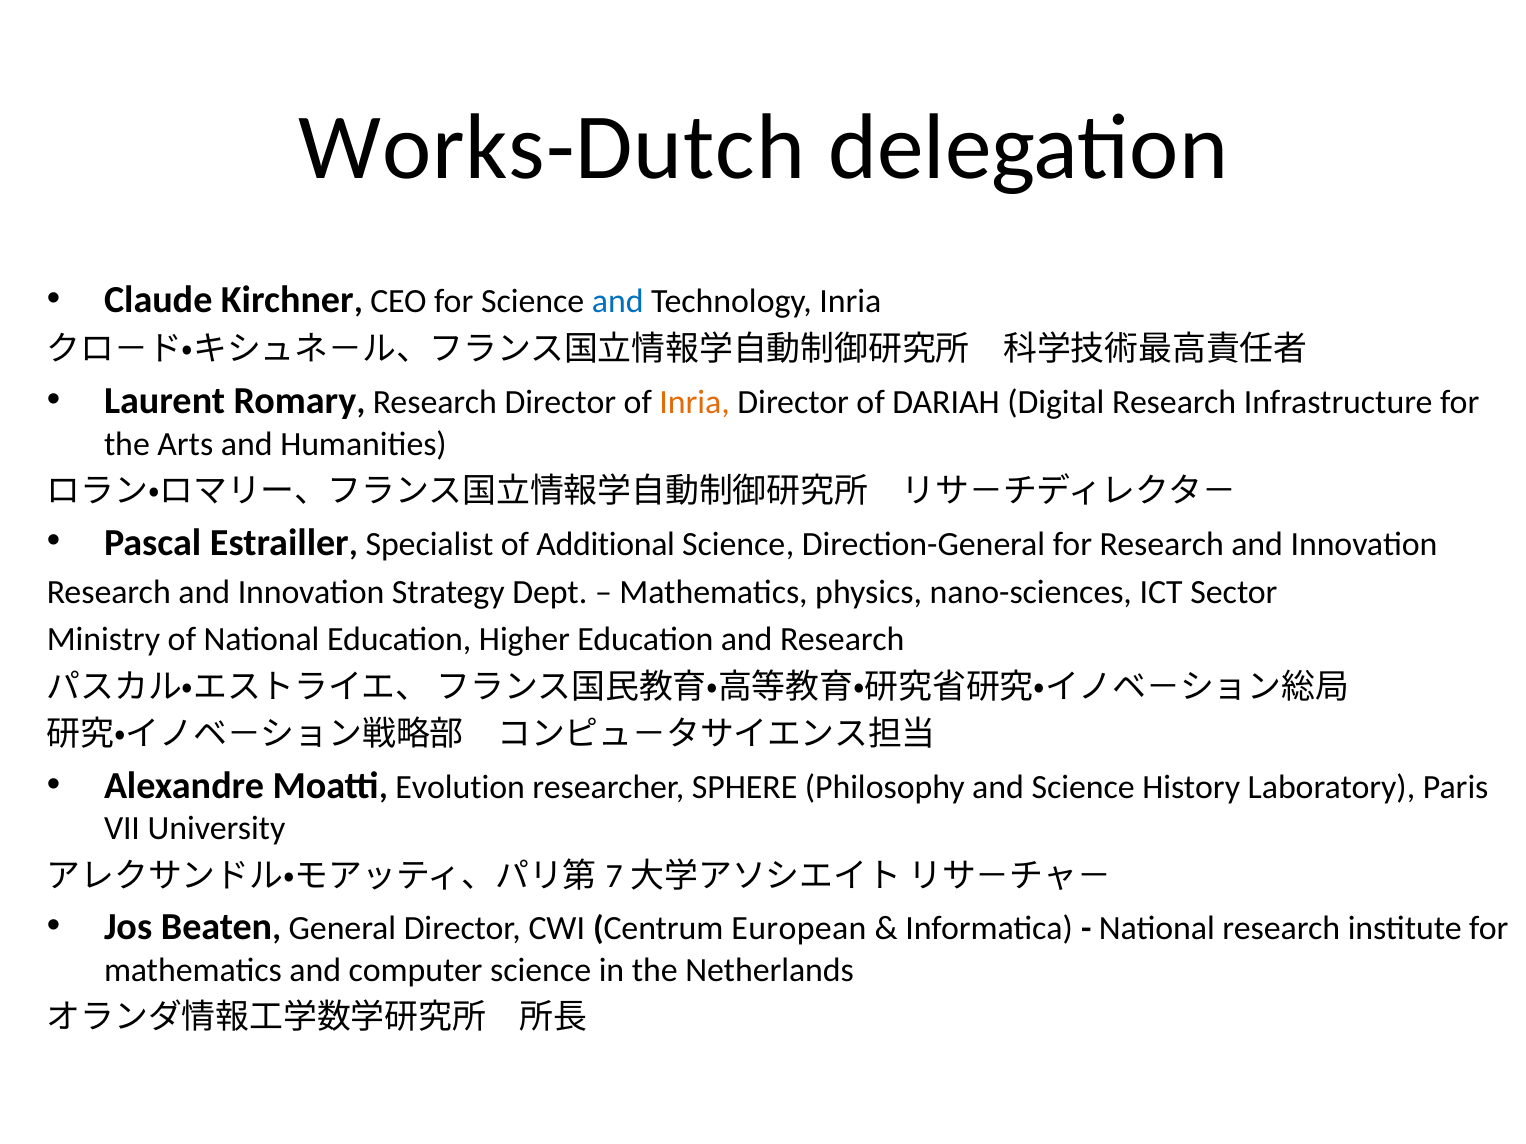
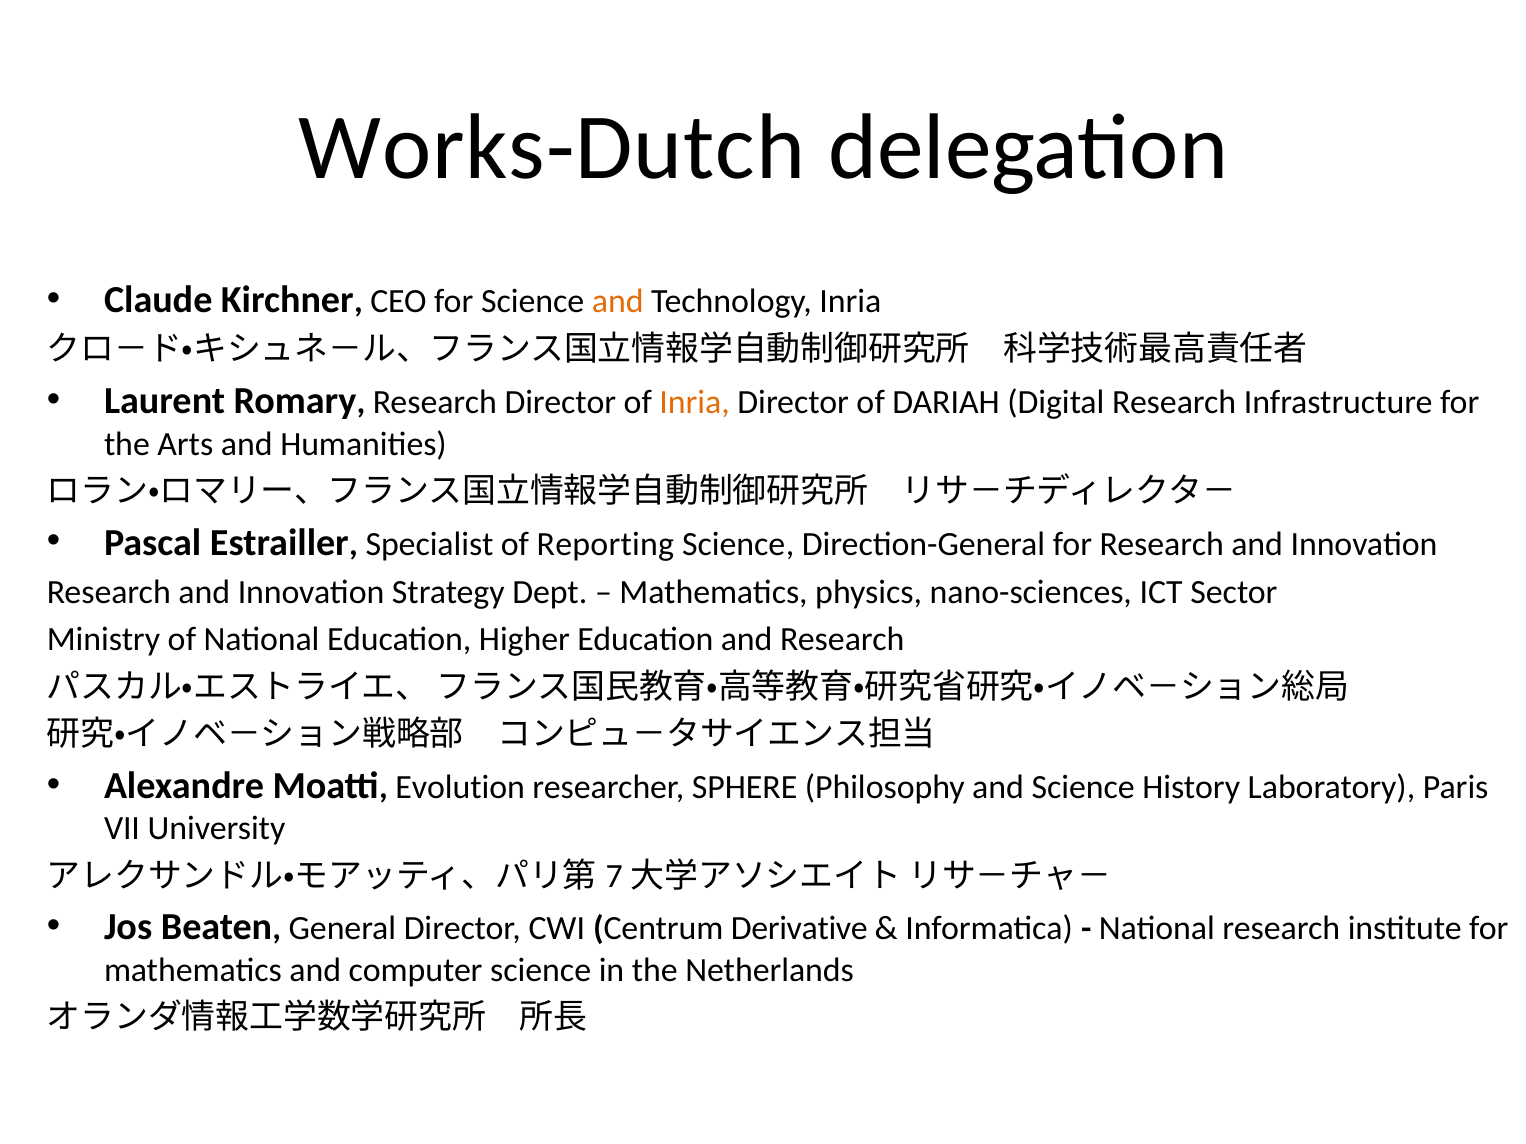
and colour: blue -> orange (618, 302)
Additional: Additional -> Reporting (605, 544)
European: European -> Derivative (799, 929)
